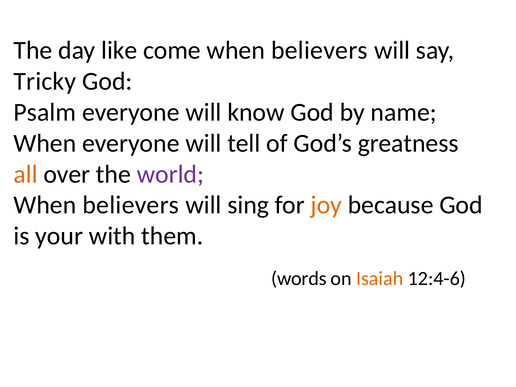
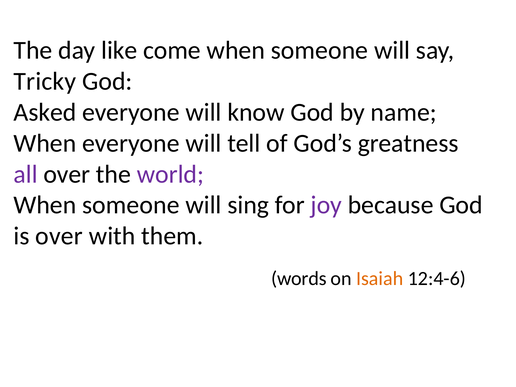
come when believers: believers -> someone (319, 50)
Psalm: Psalm -> Asked (45, 112)
all colour: orange -> purple (26, 174)
believers: believers -> someone (131, 205)
joy colour: orange -> purple (326, 205)
is your: your -> over (59, 236)
